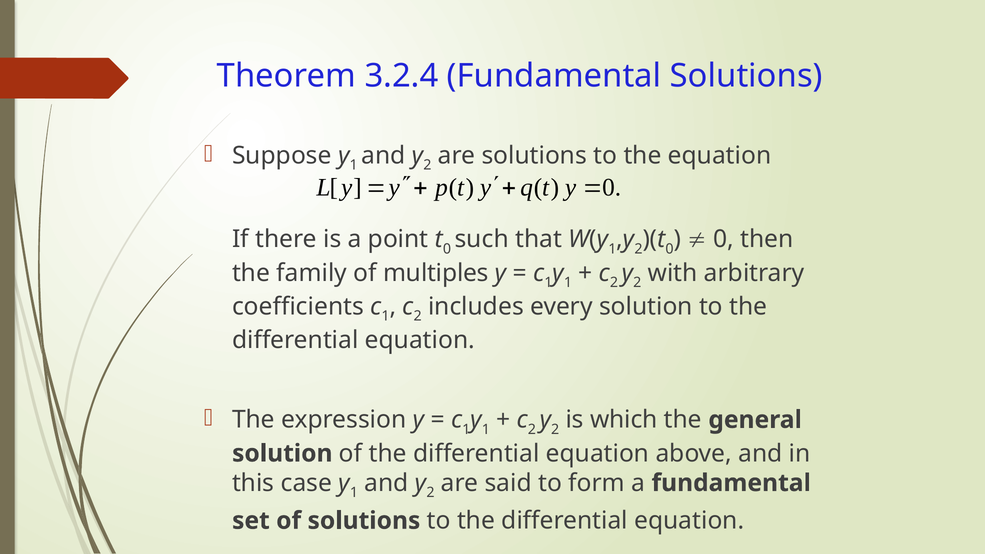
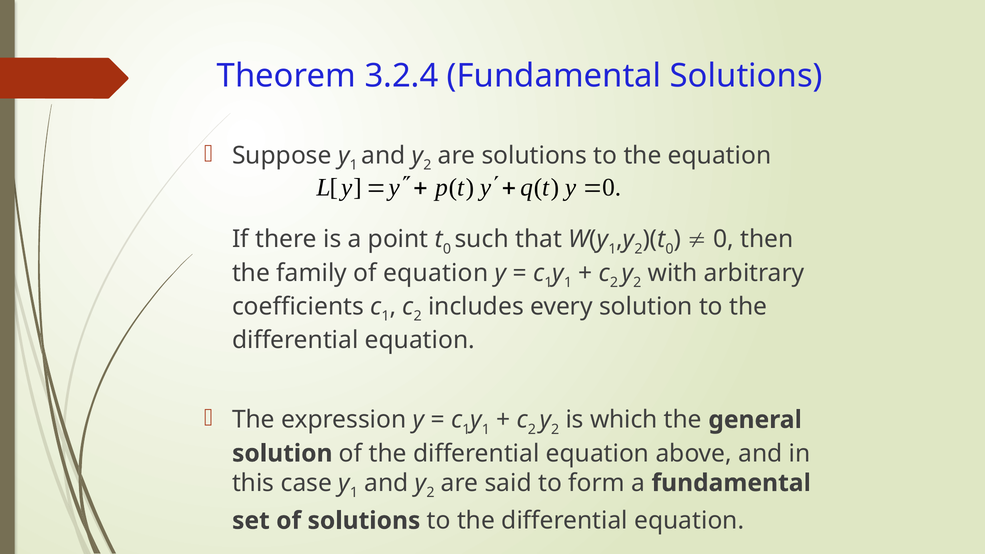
of multiples: multiples -> equation (436, 273)
